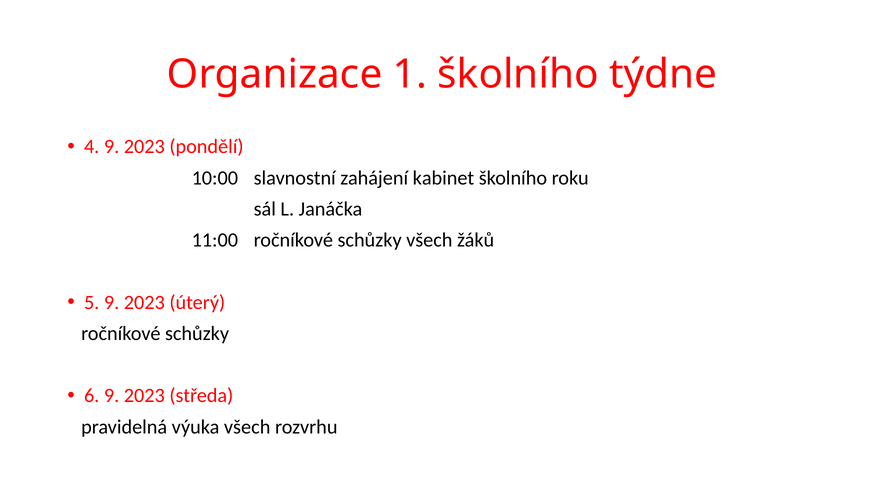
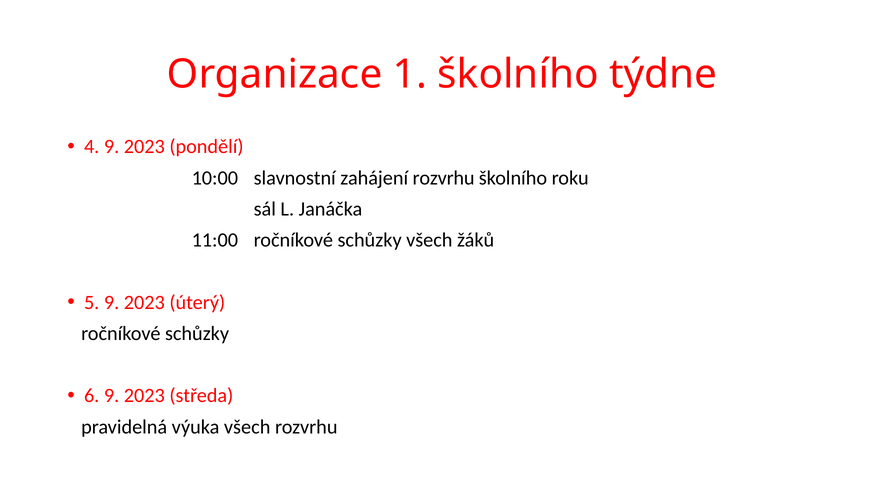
zahájení kabinet: kabinet -> rozvrhu (444, 178)
